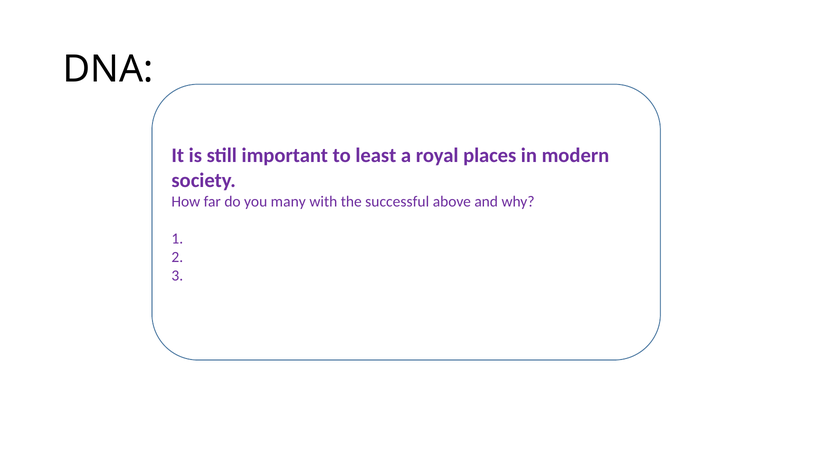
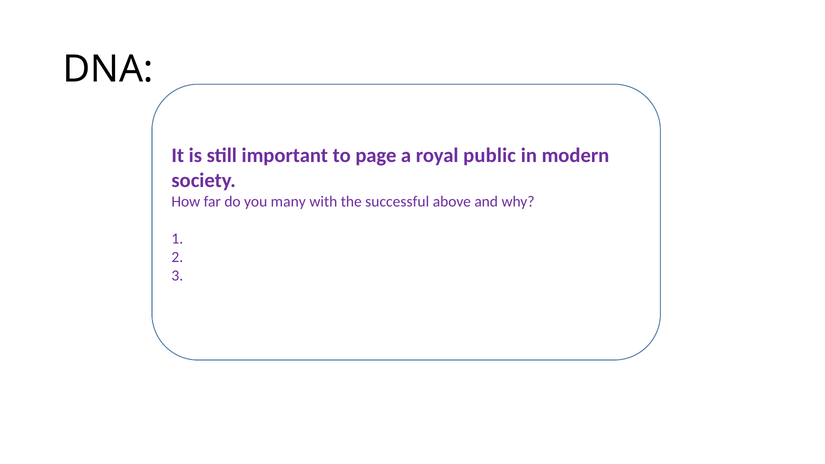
least: least -> page (376, 156)
places: places -> public (490, 156)
